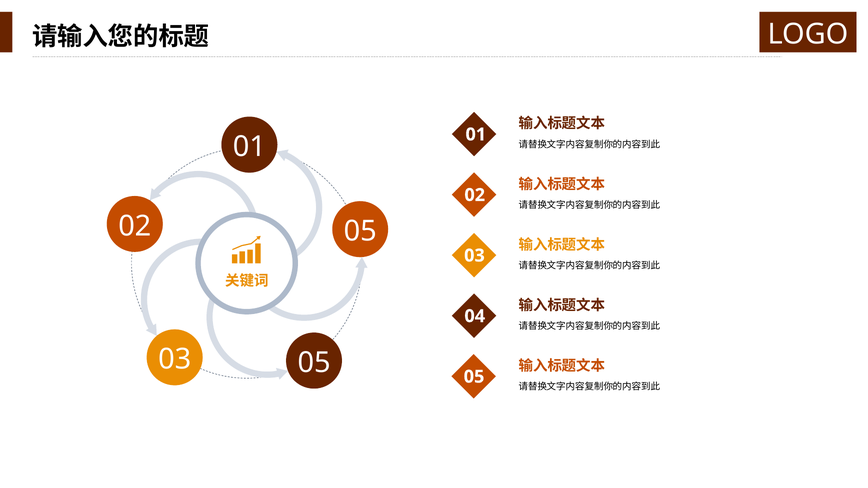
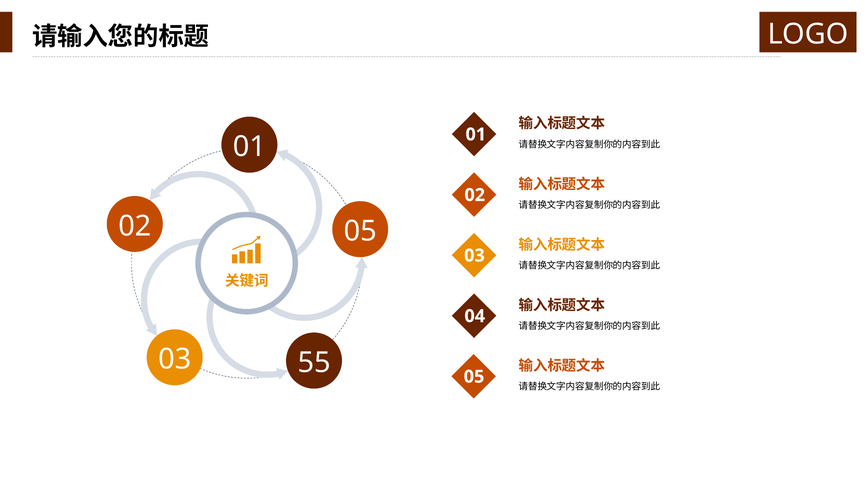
03 05: 05 -> 55 (314, 363)
